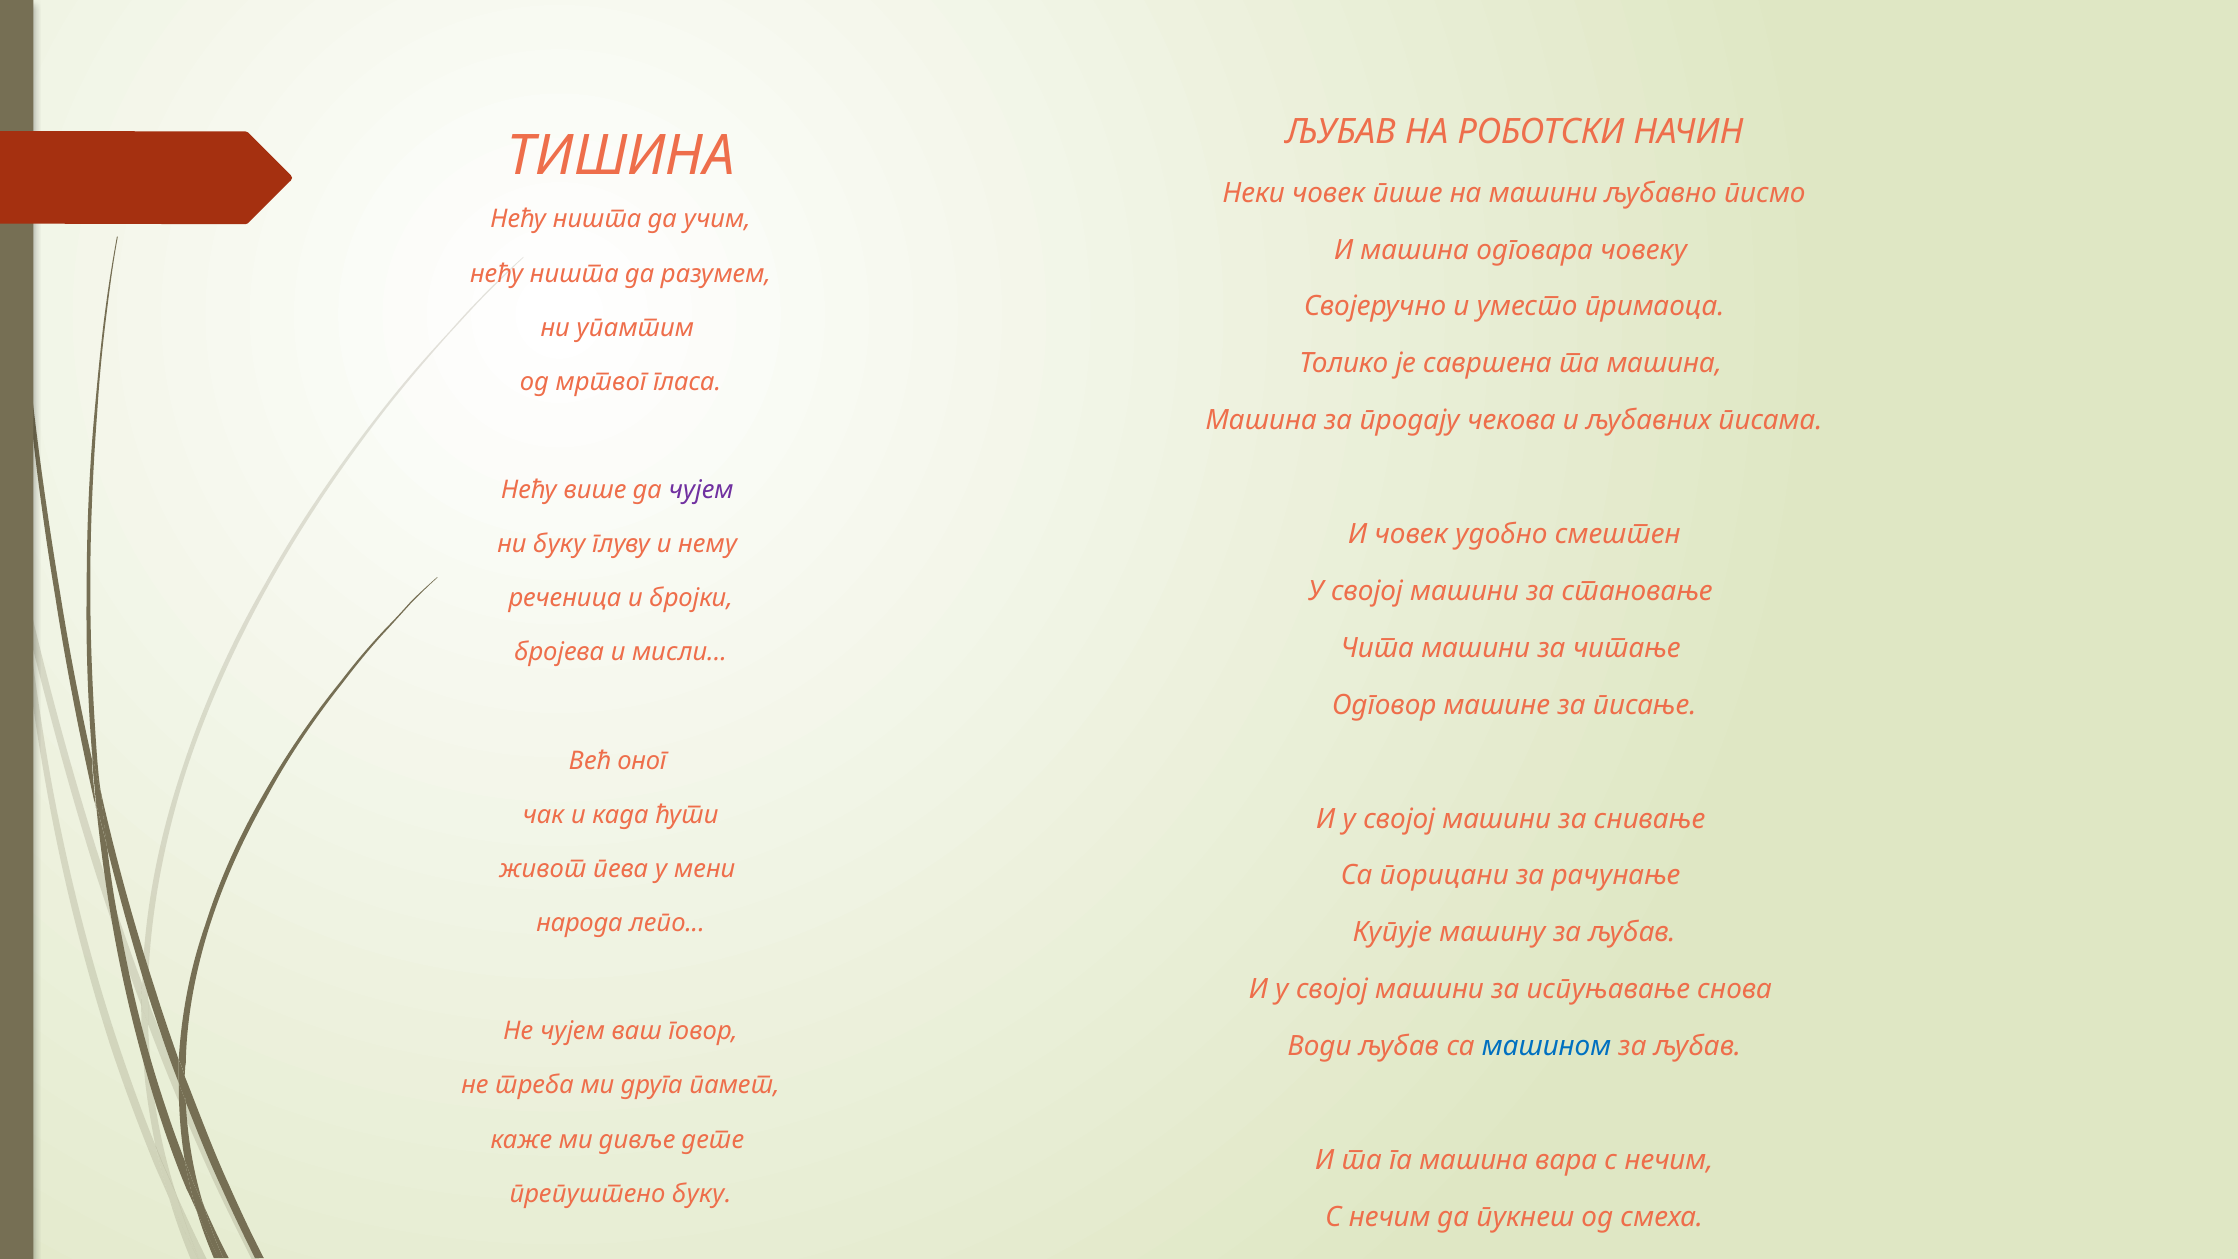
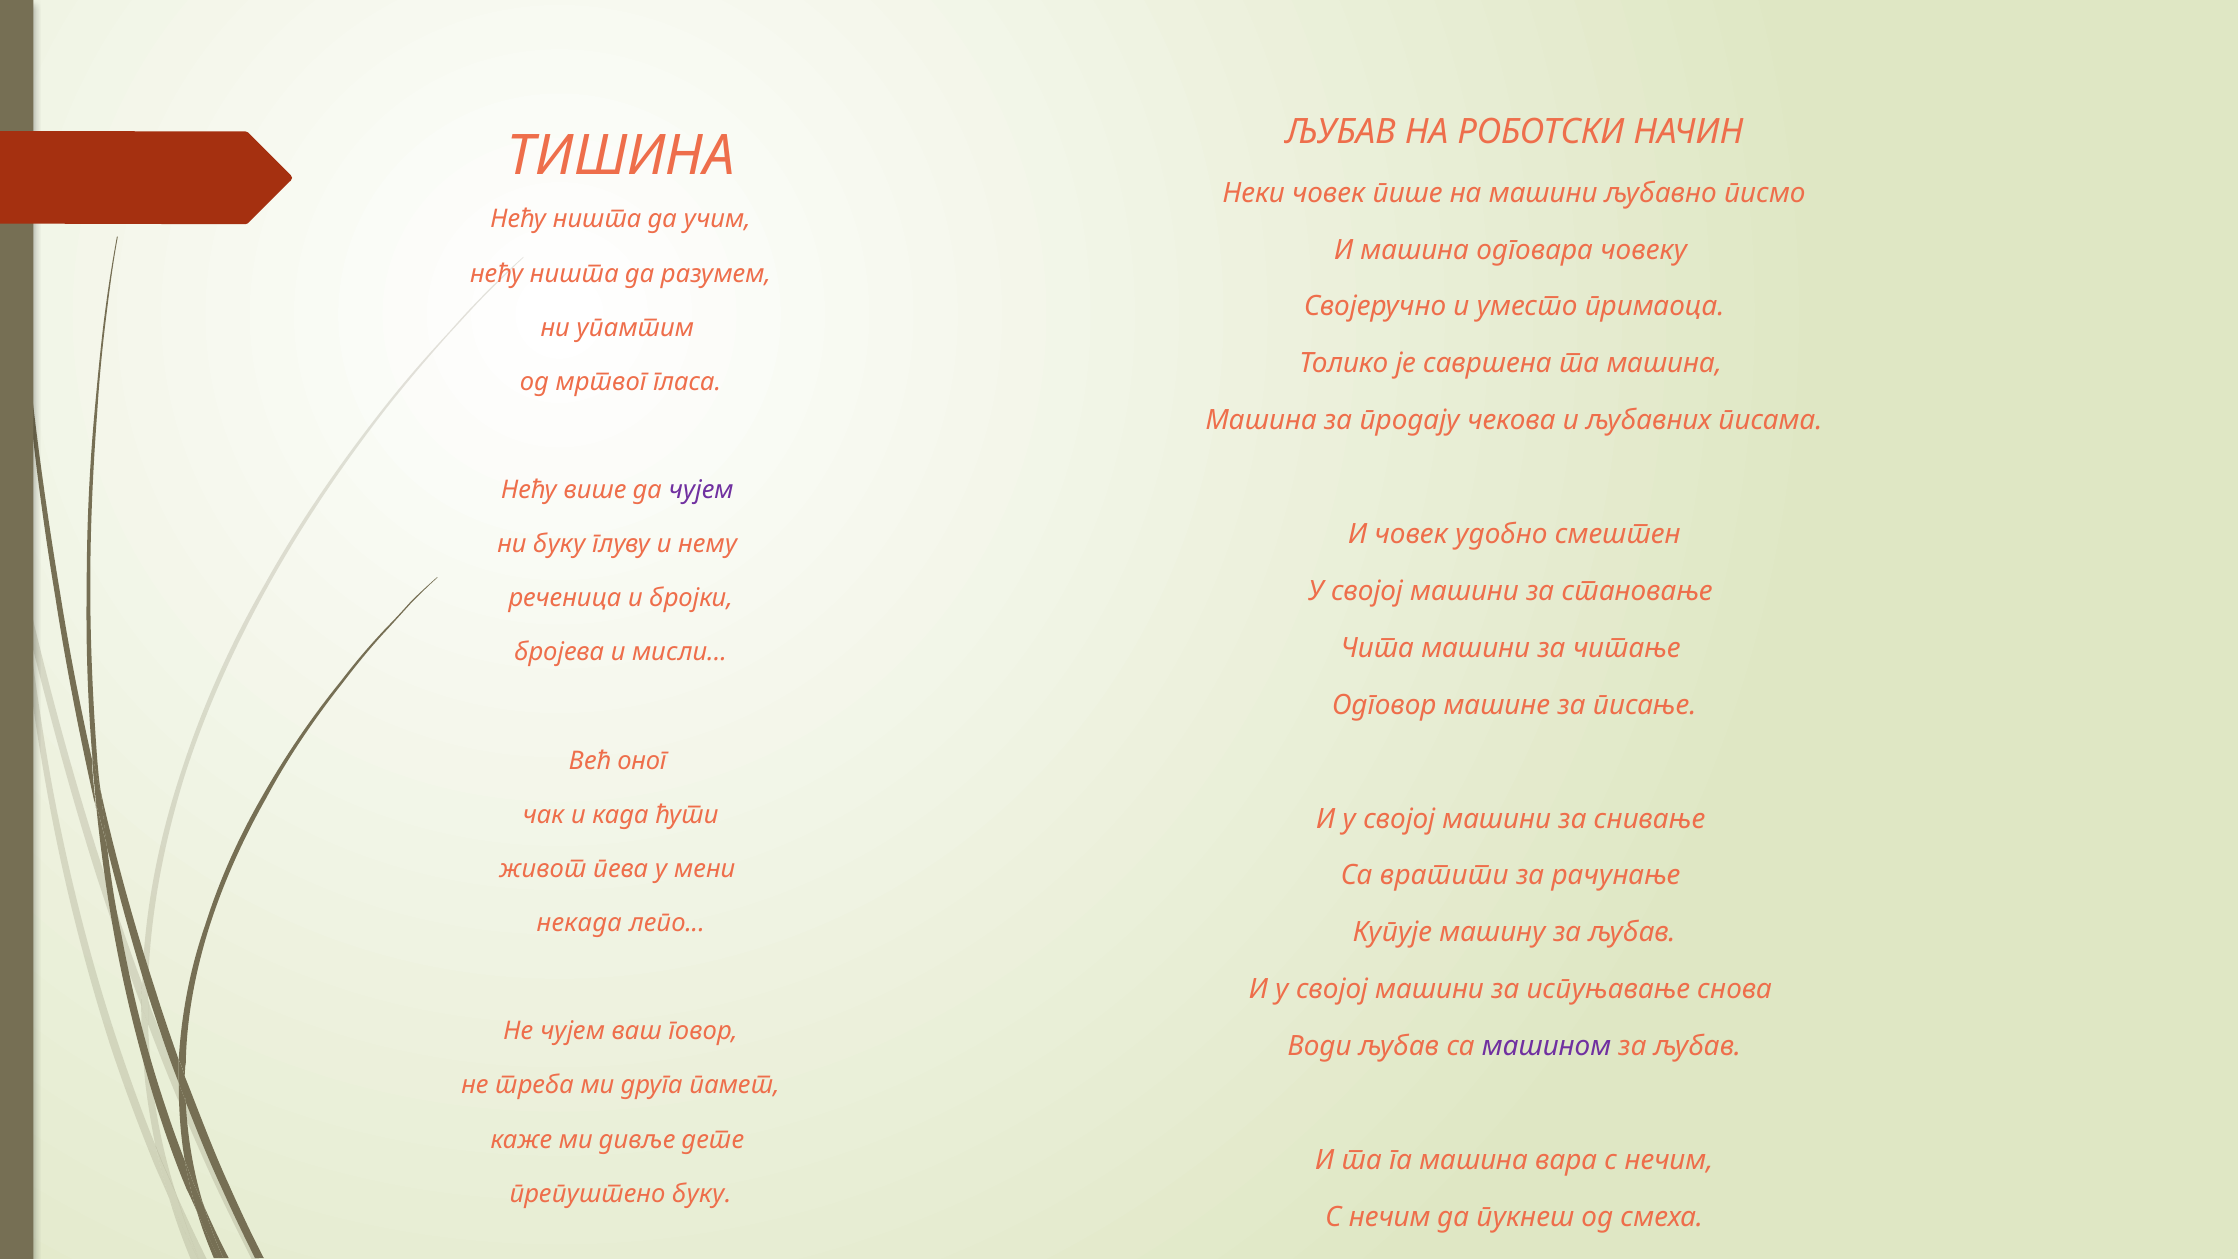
порицани: порицани -> вратити (1444, 876)
народа: народа -> некада (579, 923)
машином colour: blue -> purple (1547, 1046)
